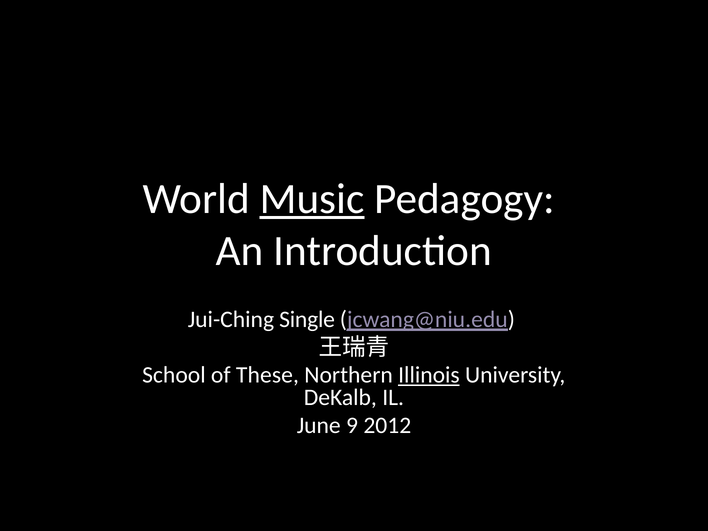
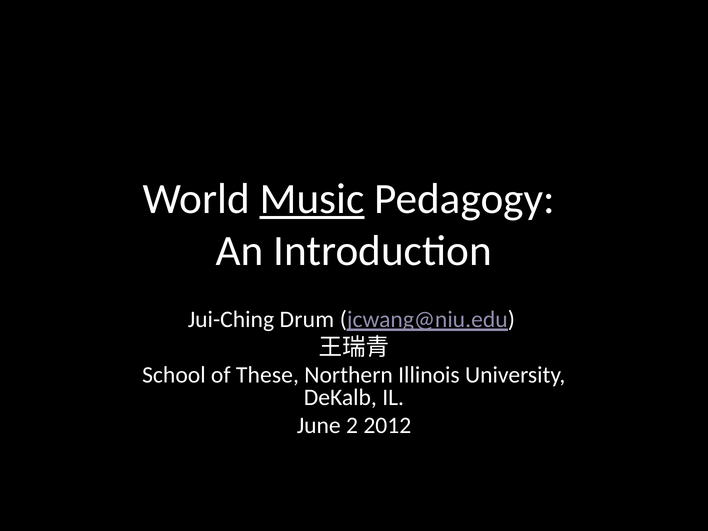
Single: Single -> Drum (307, 320)
Illinois underline: present -> none (429, 375)
9: 9 -> 2 (352, 425)
